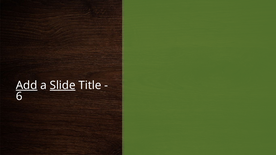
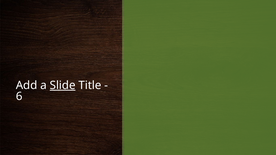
Add underline: present -> none (27, 85)
